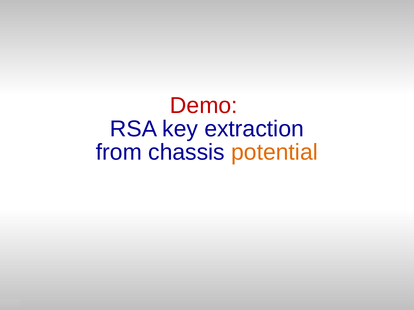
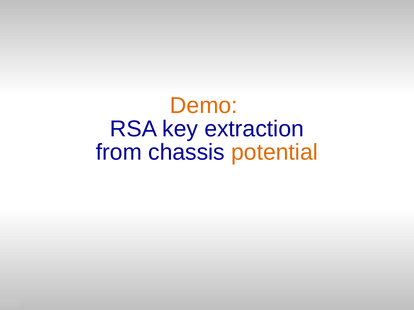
Demo colour: red -> orange (204, 106)
